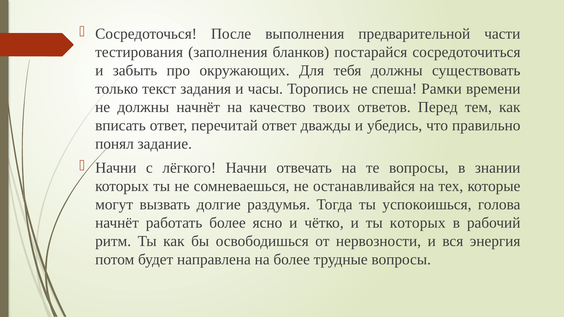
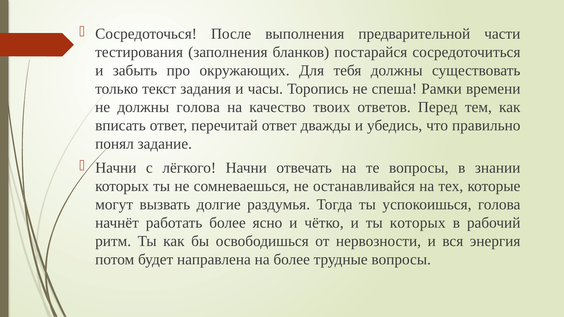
должны начнёт: начнёт -> голова (198, 107)
